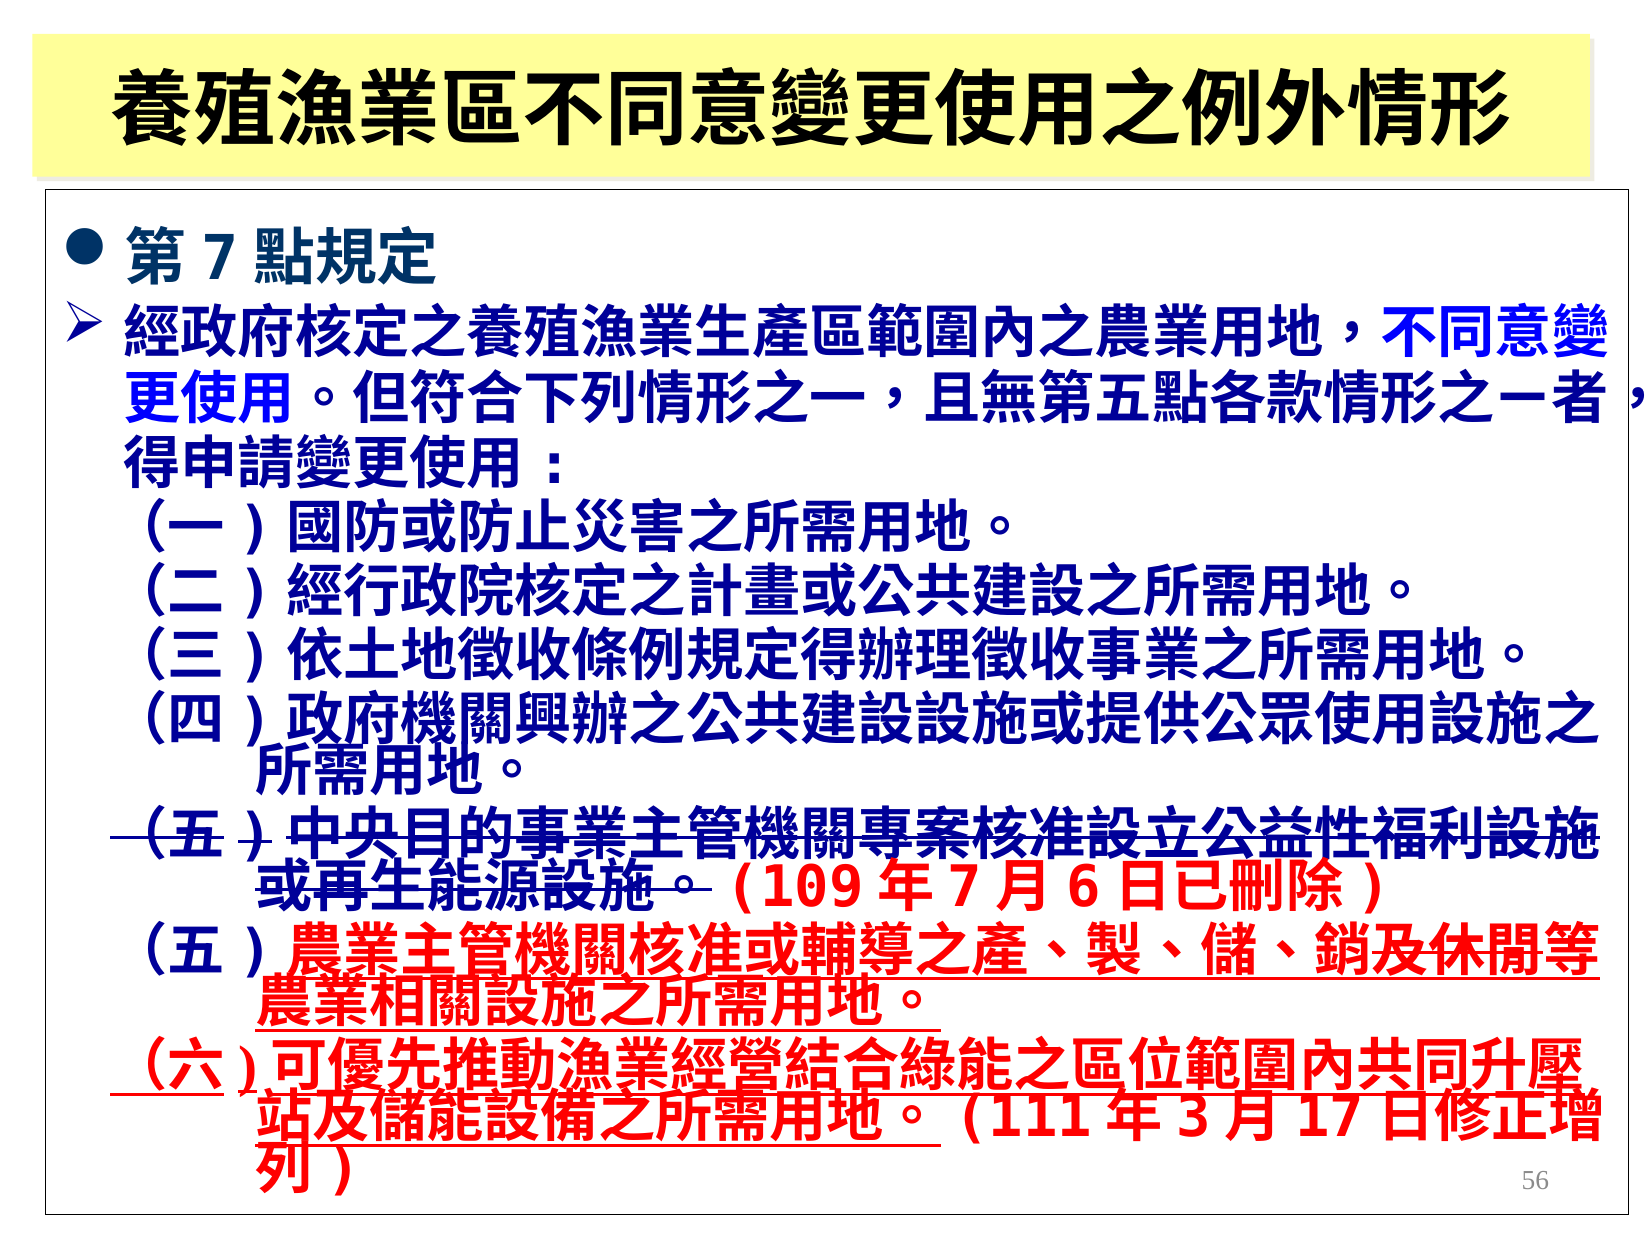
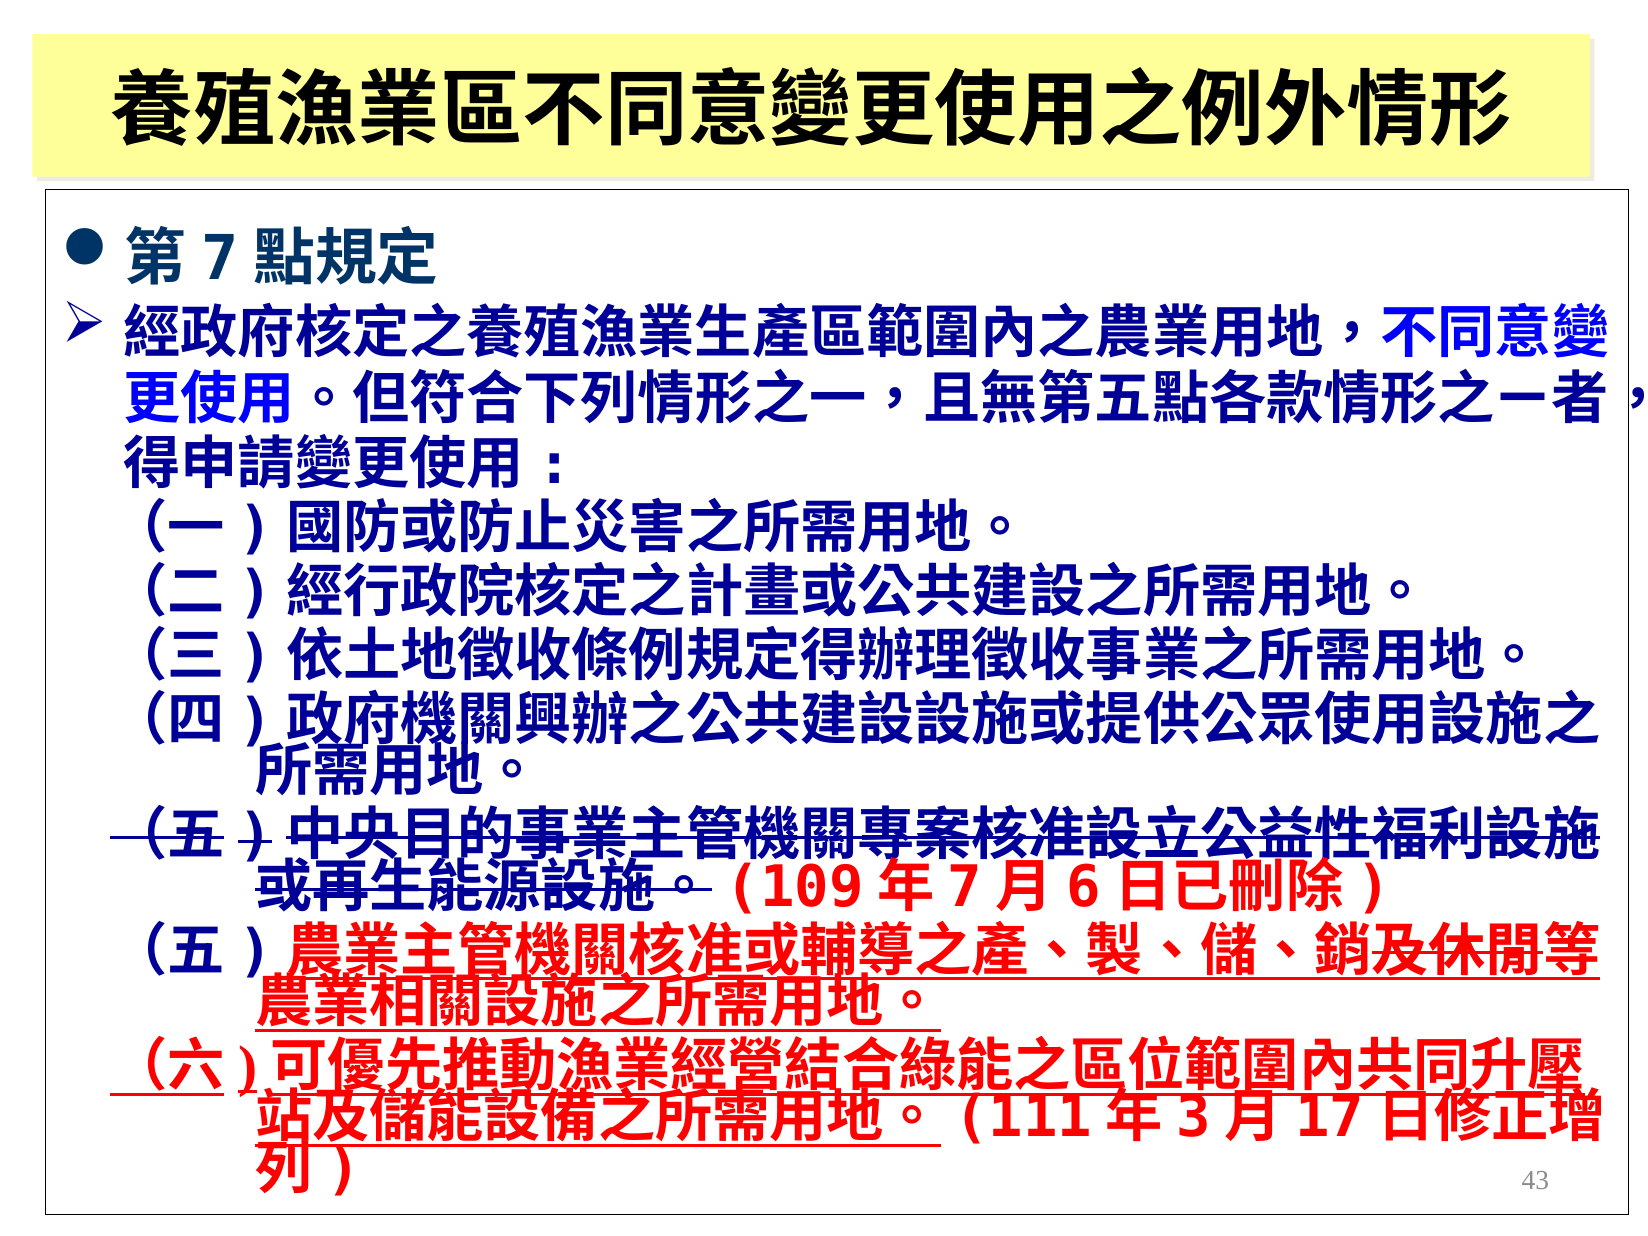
56: 56 -> 43 (1535, 1180)
